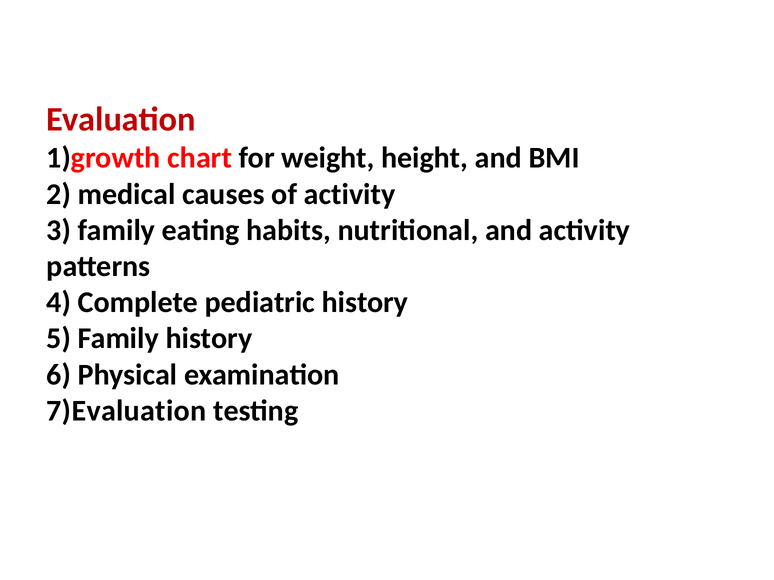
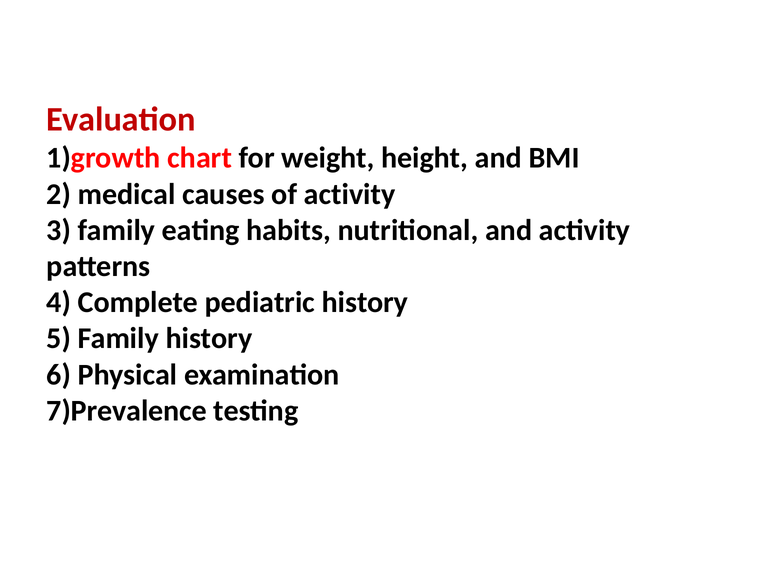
7)Evaluation: 7)Evaluation -> 7)Prevalence (127, 411)
